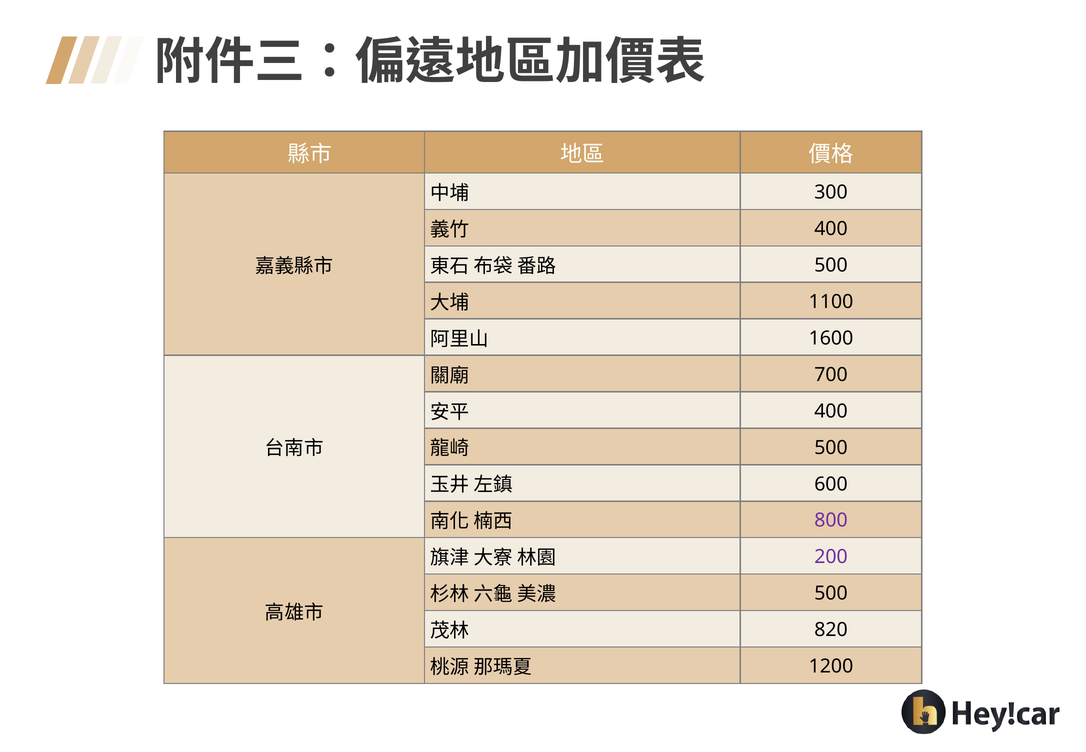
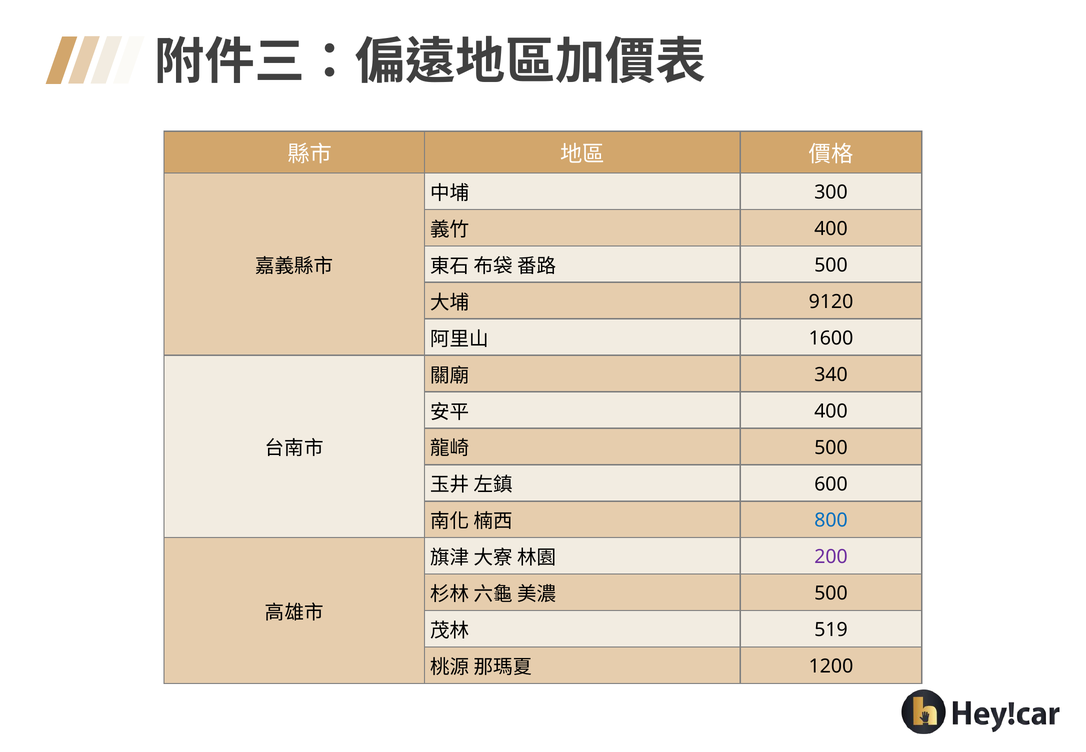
1100: 1100 -> 9120 (831, 302)
700: 700 -> 340 (831, 375)
800 colour: purple -> blue (831, 520)
820: 820 -> 519 (831, 630)
